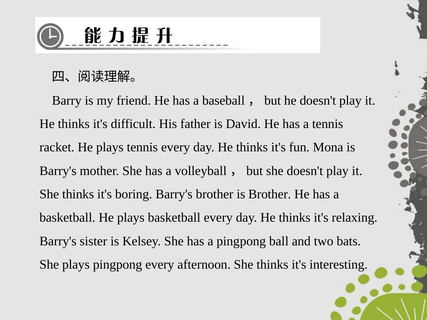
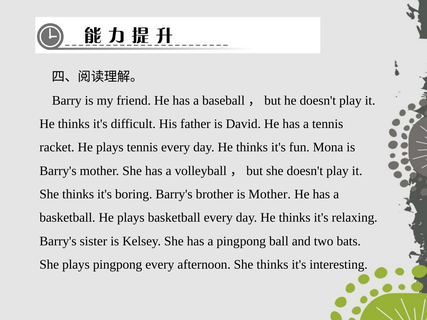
is Brother: Brother -> Mother (270, 194)
